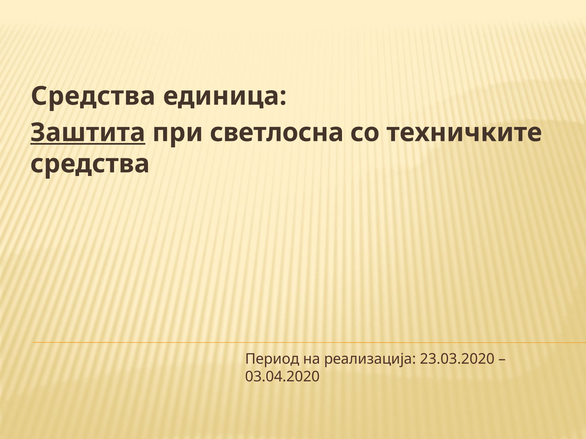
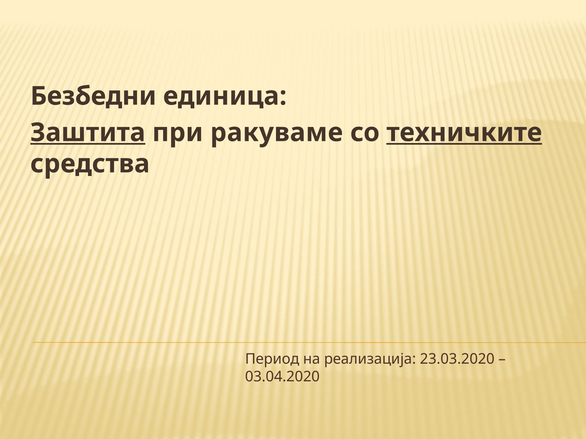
Средства: Средства -> Безбедни (93, 96)
светлосна: светлосна -> ракуваме (277, 133)
техничките underline: none -> present (464, 133)
